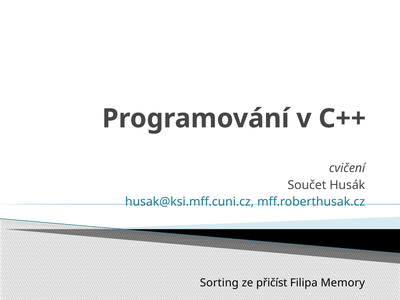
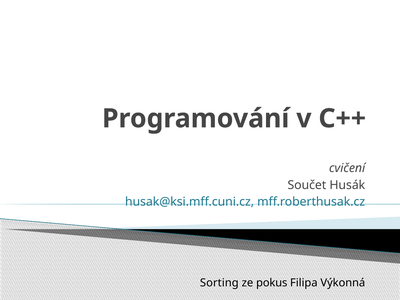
přičíst: přičíst -> pokus (272, 283)
Memory: Memory -> Výkonná (343, 283)
